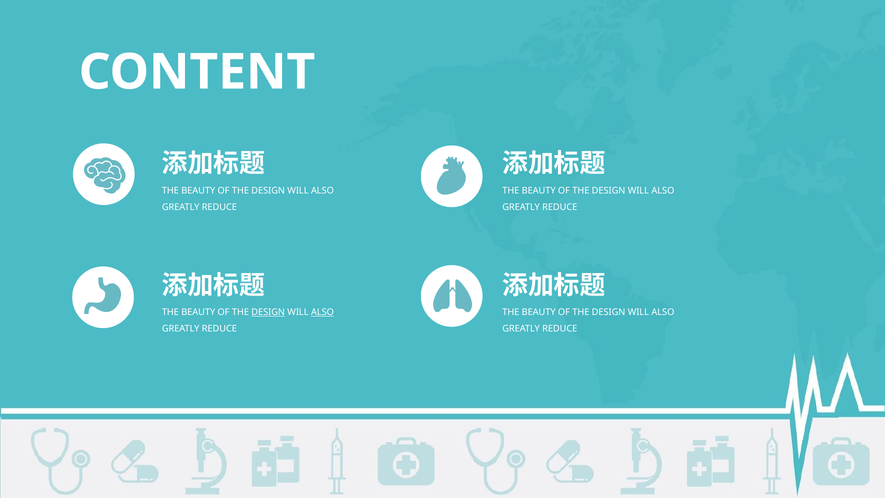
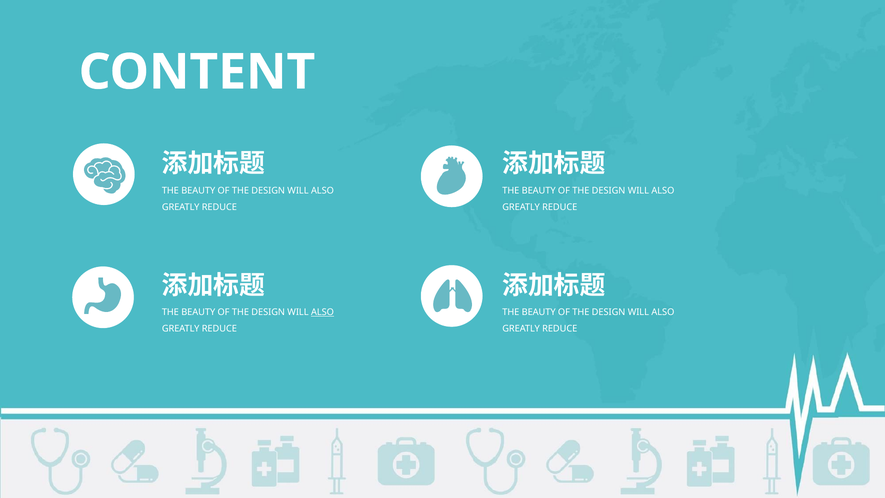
DESIGN underline: present -> none (268, 312)
